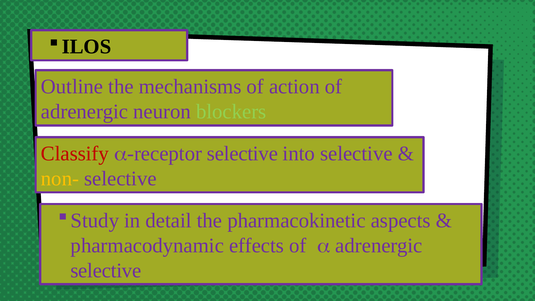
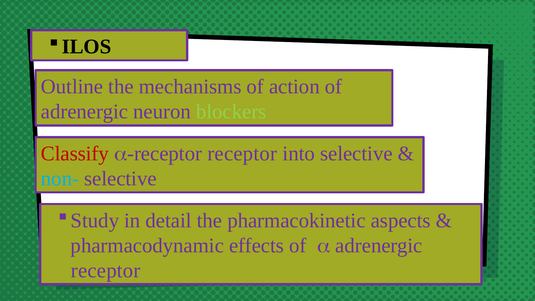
selective: selective -> receptor (242, 154)
non- colour: yellow -> light blue (60, 179)
selective: selective -> receptor (106, 270)
